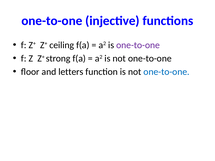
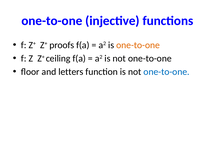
ceiling: ceiling -> proofs (62, 45)
one-to-one colour: purple -> orange (138, 45)
strong: strong -> ceiling (58, 58)
